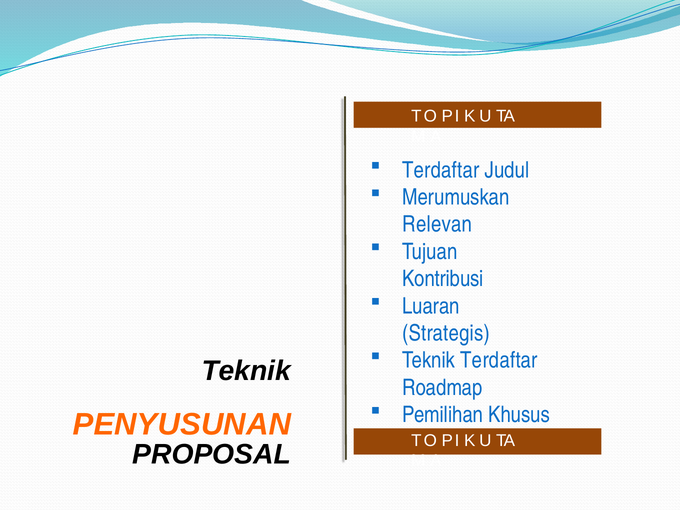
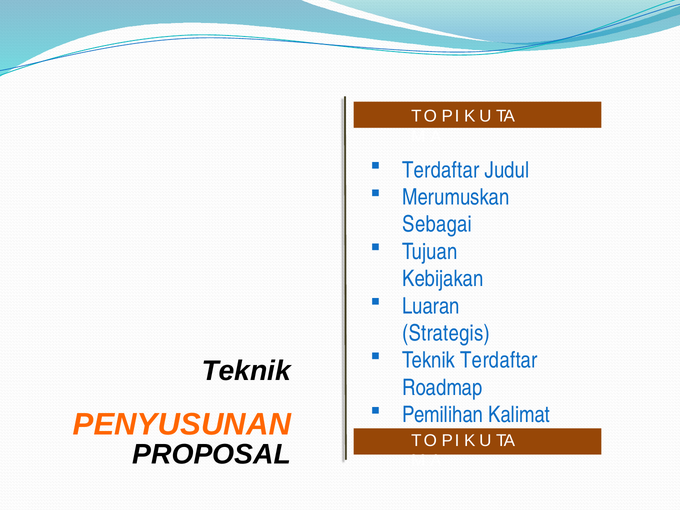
Relevan: Relevan -> Sebagai (437, 224)
Kontribusi: Kontribusi -> Kebijakan (443, 279)
Khusus: Khusus -> Kalimat (519, 415)
